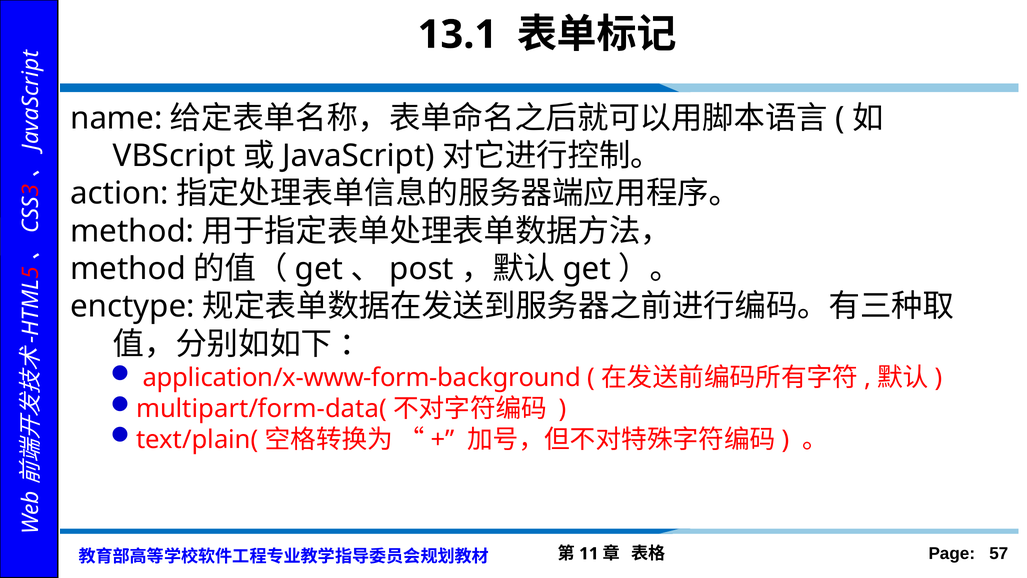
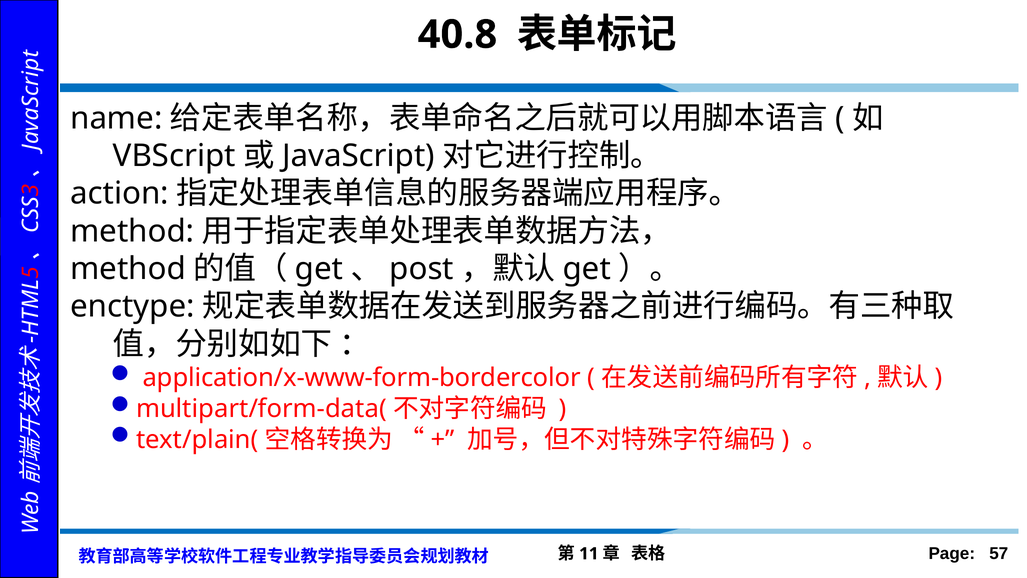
13.1: 13.1 -> 40.8 (457, 35)
application/x-www-form-background: application/x-www-form-background -> application/x-www-form-bordercolor (362, 378)
